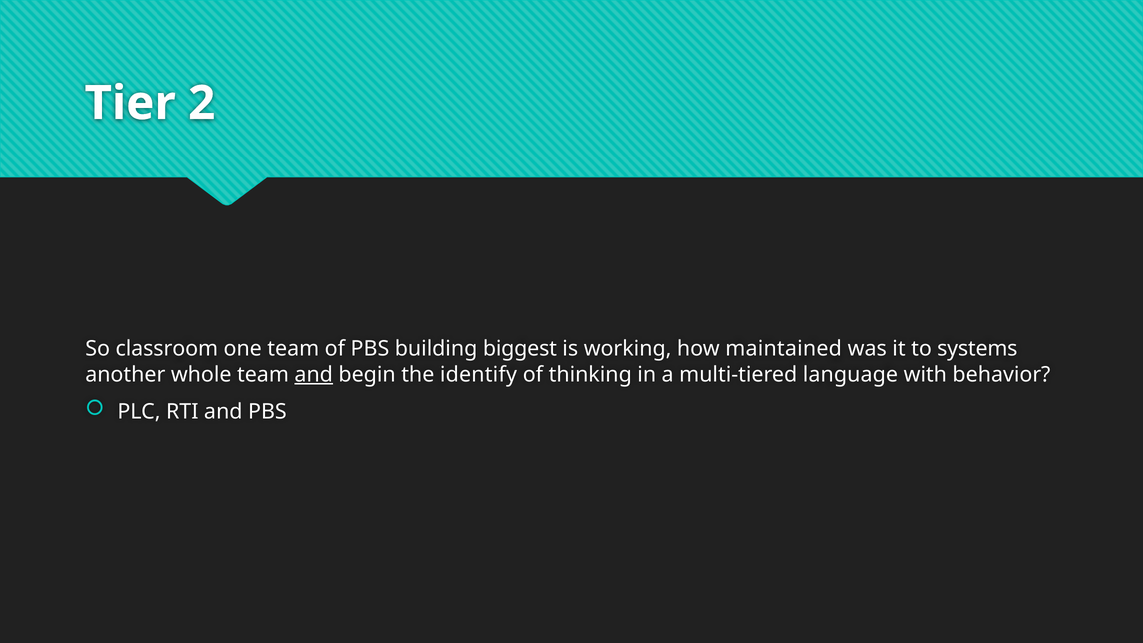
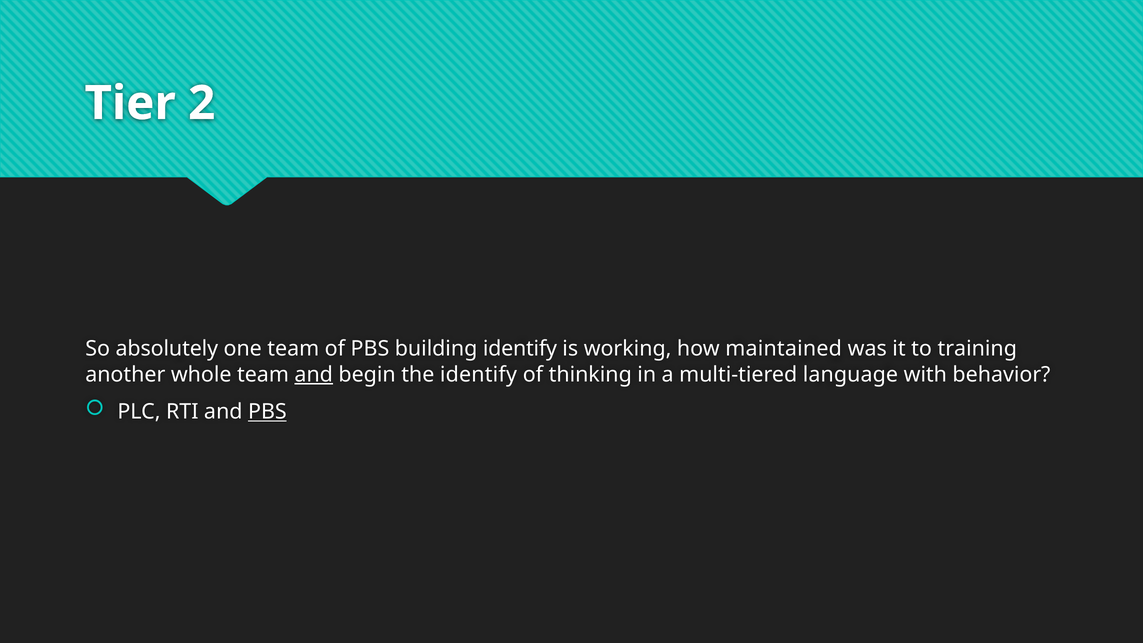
classroom: classroom -> absolutely (167, 349)
building biggest: biggest -> identify (520, 349)
systems: systems -> training (977, 349)
PBS underline: none -> present (267, 412)
